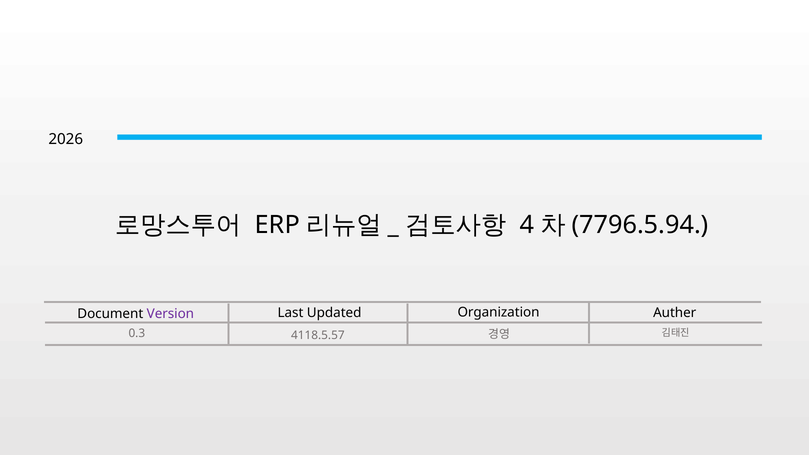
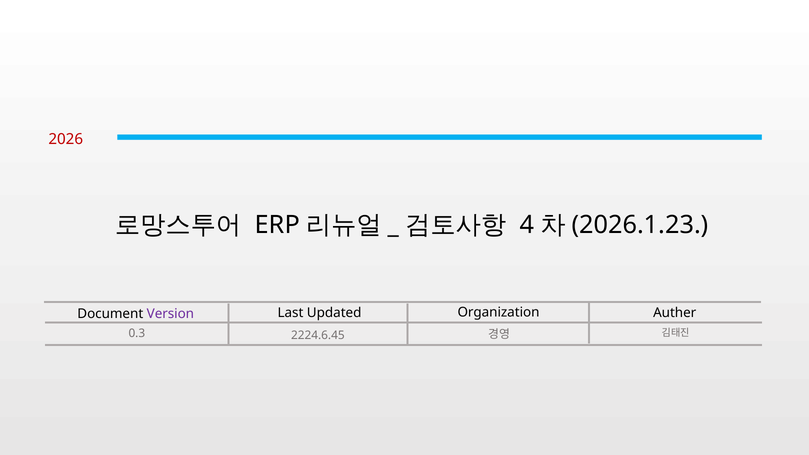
2026 colour: black -> red (66, 139)
7796.5.94: 7796.5.94 -> 2026.1.23 (640, 225)
4118.5.57: 4118.5.57 -> 2224.6.45 (318, 335)
